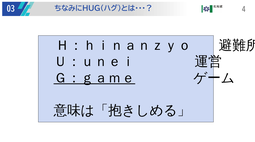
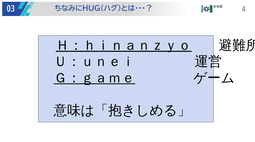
Ｈ：ｈｉｎａｎｚｙｏ underline: none -> present (124, 46)
